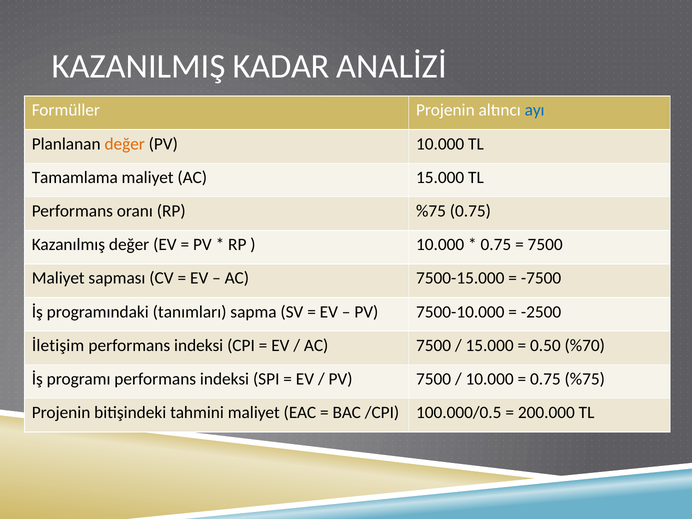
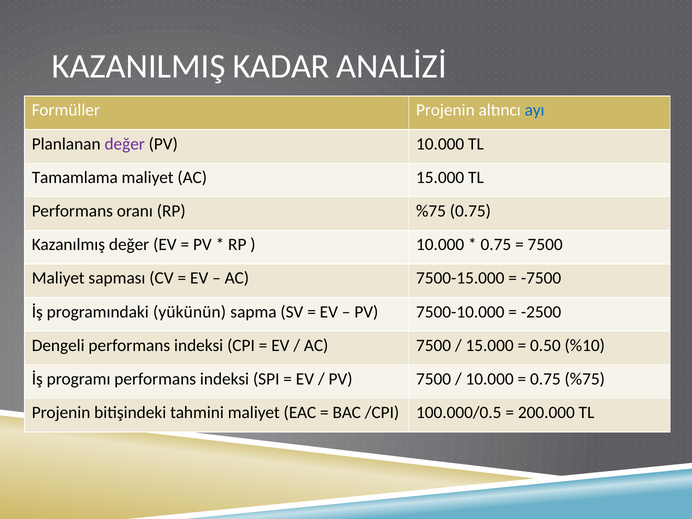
değer colour: orange -> purple (125, 144)
tanımları: tanımları -> yükünün (190, 312)
İletişim: İletişim -> Dengeli (58, 345)
%70: %70 -> %10 (585, 345)
